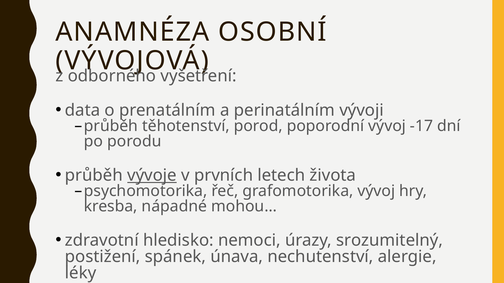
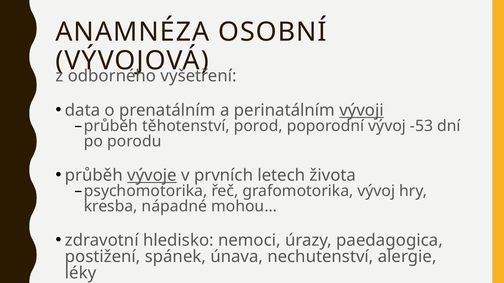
vývoji underline: none -> present (362, 110)
-17: -17 -> -53 (422, 126)
srozumitelný: srozumitelný -> paedagogica (390, 241)
